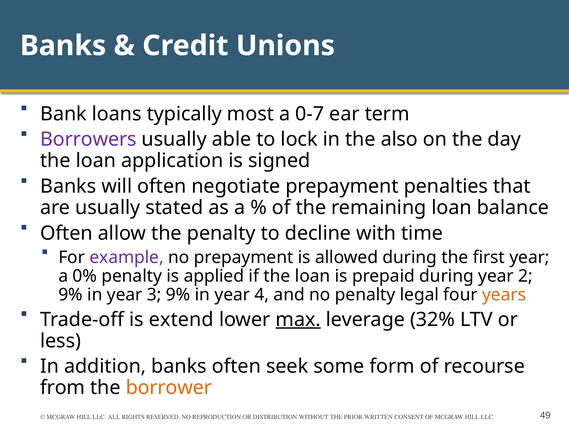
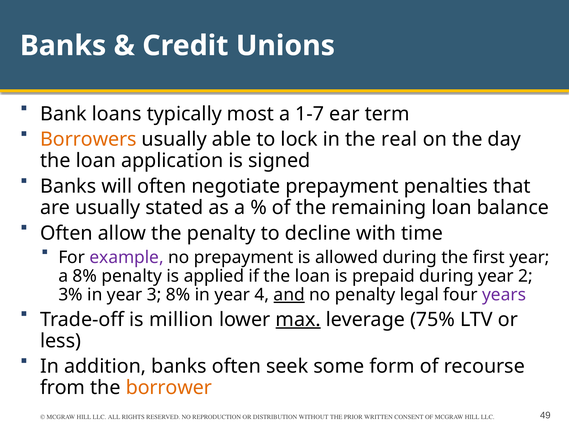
0-7: 0-7 -> 1-7 (310, 114)
Borrowers colour: purple -> orange (88, 139)
also: also -> real (399, 139)
a 0%: 0% -> 8% (85, 276)
9%: 9% -> 3% (71, 295)
3 9%: 9% -> 8% (178, 295)
and underline: none -> present (289, 295)
years colour: orange -> purple (504, 295)
extend: extend -> million (181, 319)
32%: 32% -> 75% (433, 319)
